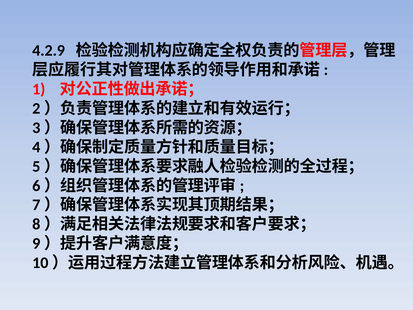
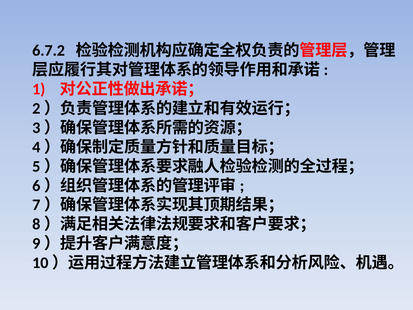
4.2.9: 4.2.9 -> 6.7.2 (49, 51)
